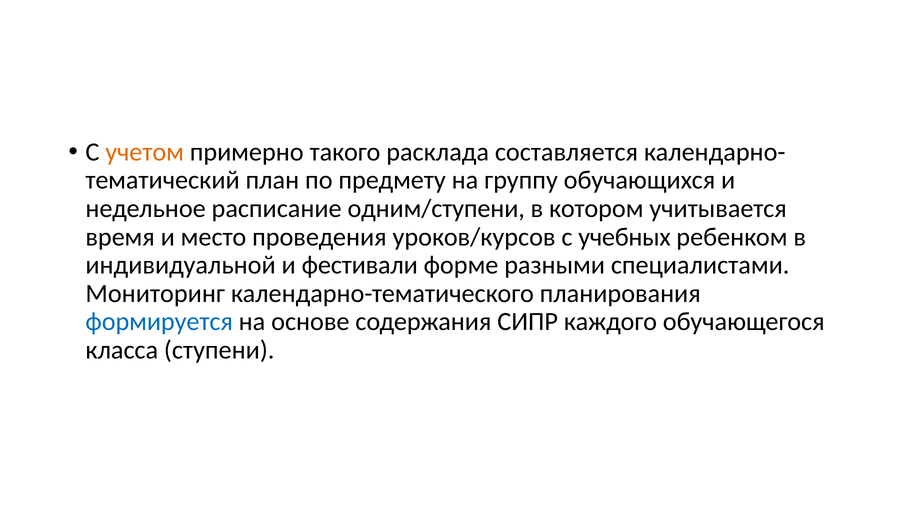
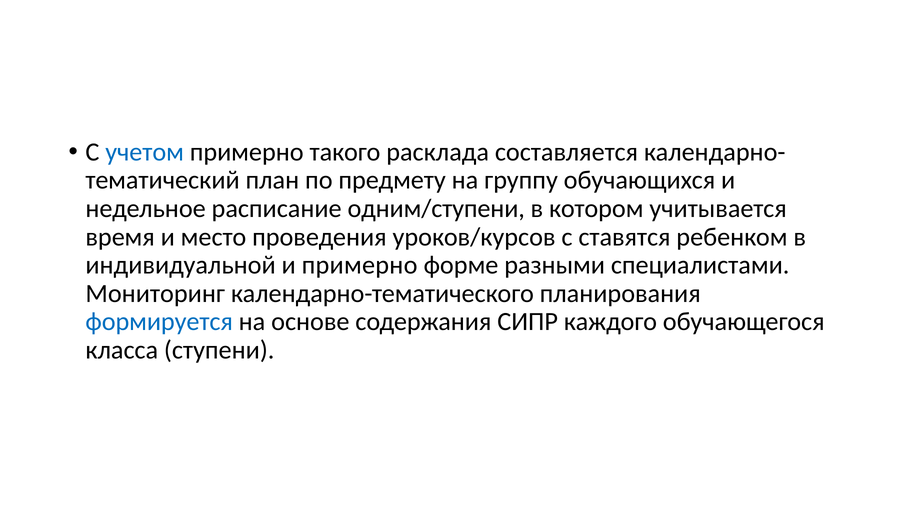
учетом colour: orange -> blue (145, 152)
учебных: учебных -> ставятся (625, 237)
и фестивали: фестивали -> примерно (360, 265)
